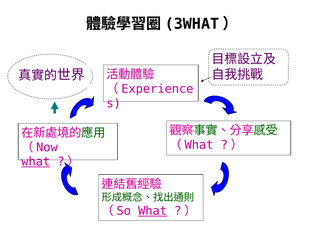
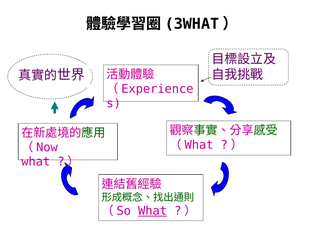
what underline: present -> none (36, 162)
